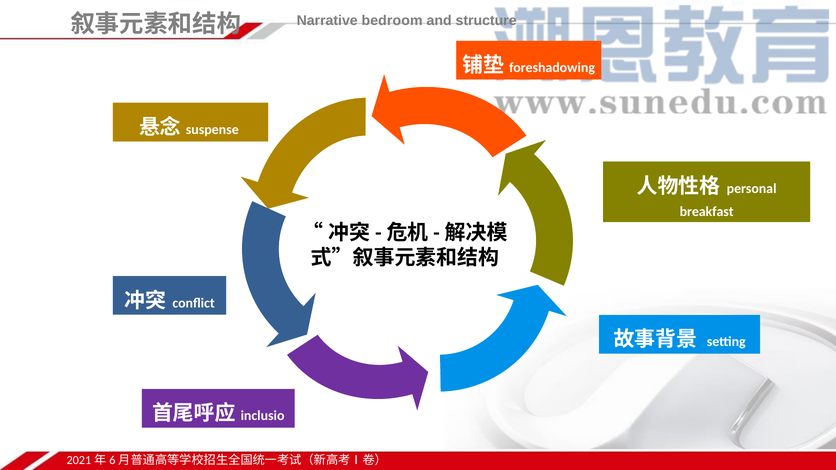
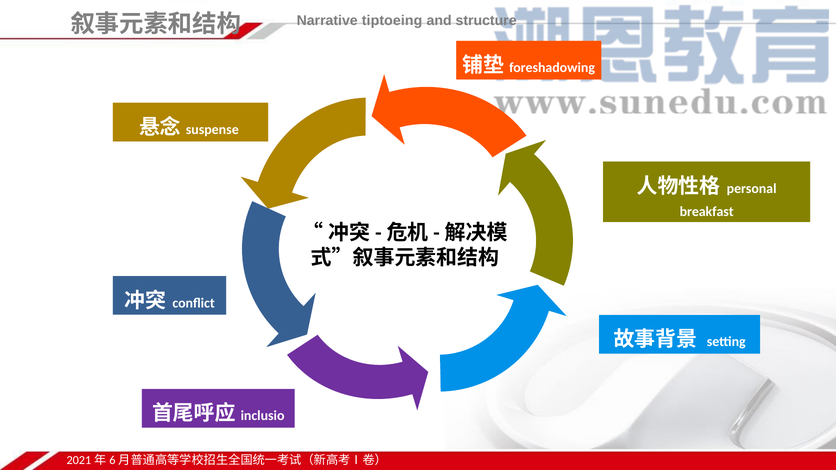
bedroom: bedroom -> tiptoeing (392, 21)
